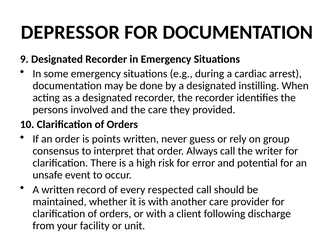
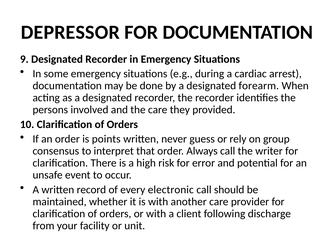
instilling: instilling -> forearm (259, 86)
respected: respected -> electronic (171, 190)
